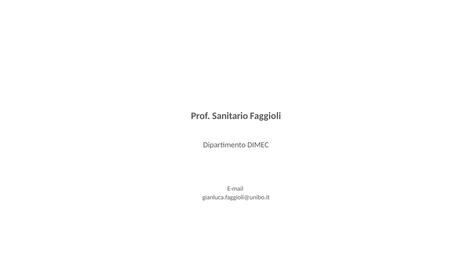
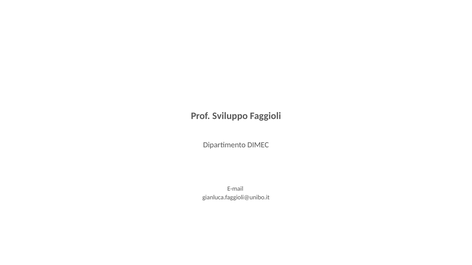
Sanitario: Sanitario -> Sviluppo (230, 116)
